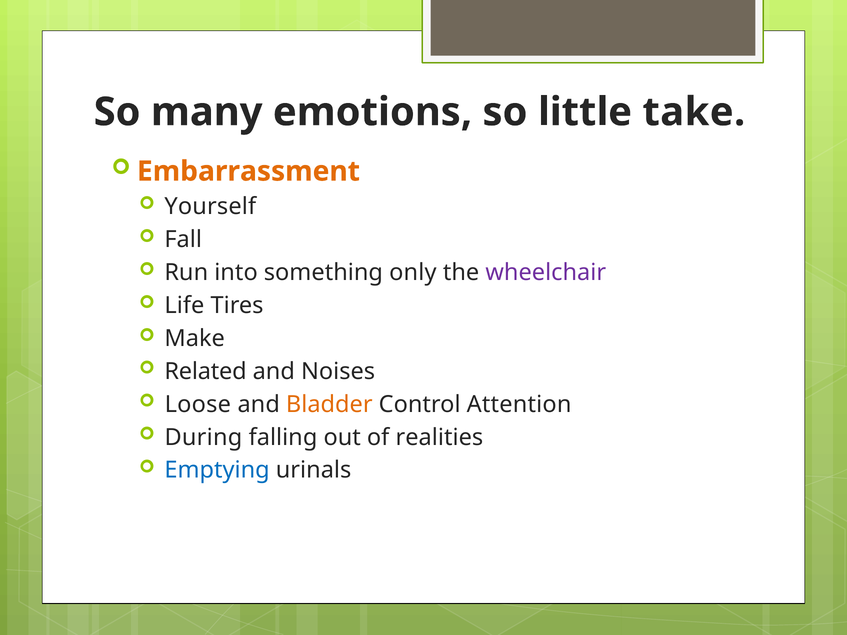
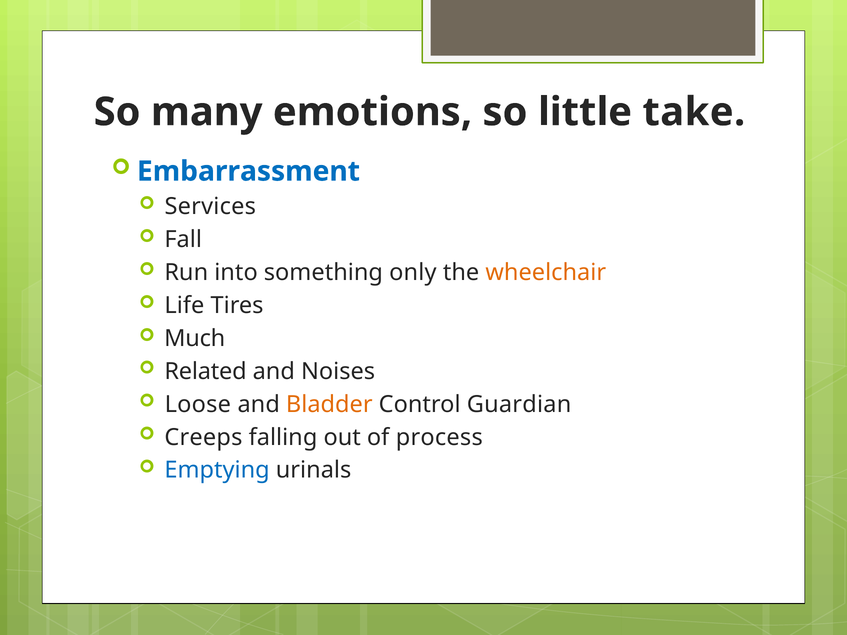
Embarrassment colour: orange -> blue (248, 171)
Yourself: Yourself -> Services (210, 207)
wheelchair colour: purple -> orange (546, 273)
Make: Make -> Much (195, 339)
Attention: Attention -> Guardian (519, 404)
During: During -> Creeps (203, 437)
realities: realities -> process (439, 437)
